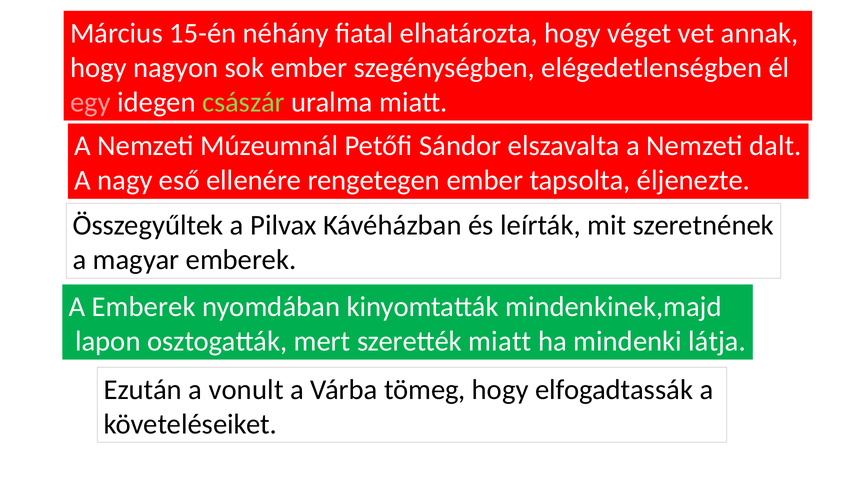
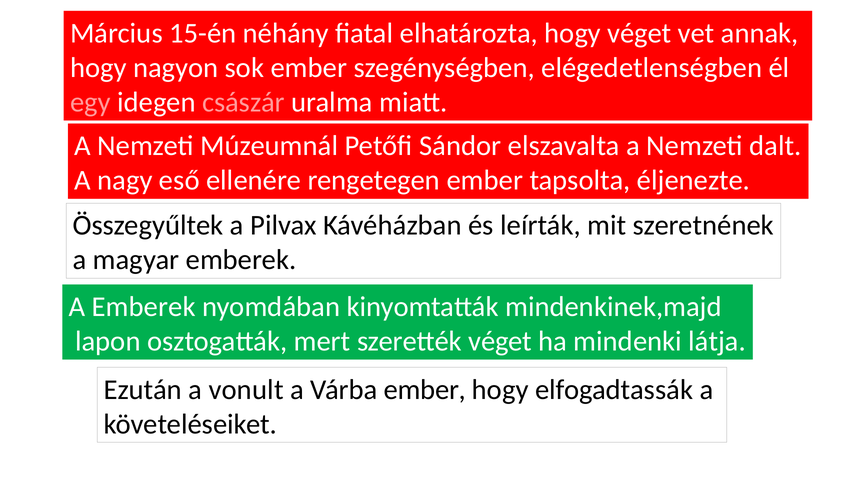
császár colour: light green -> pink (244, 102)
szerették miatt: miatt -> véget (500, 341)
Várba tömeg: tömeg -> ember (425, 389)
